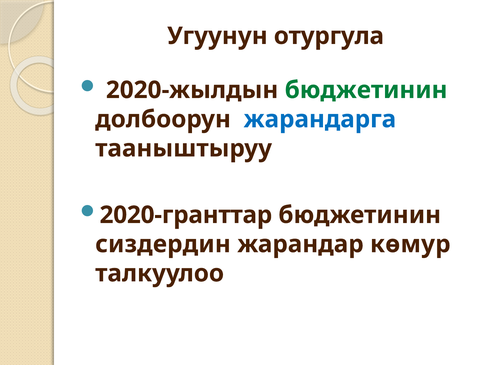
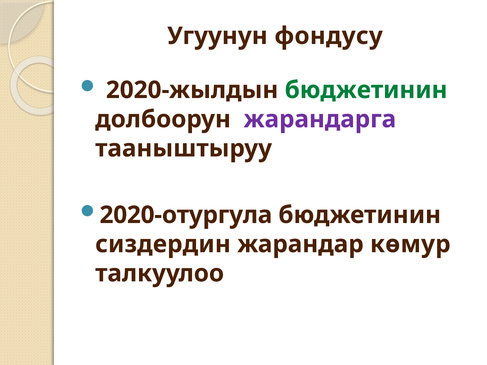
отургула: отургула -> фондусу (329, 36)
жарандарга colour: blue -> purple (320, 119)
2020-гранттар: 2020-гранттар -> 2020-отургула (186, 215)
